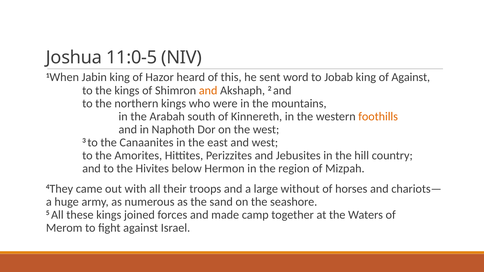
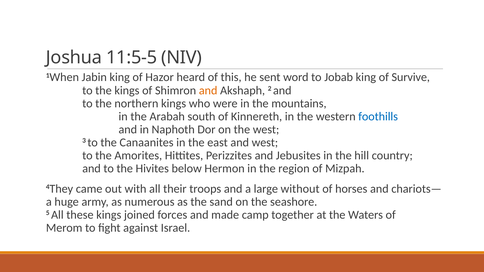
11:0-5: 11:0-5 -> 11:5-5 (132, 58)
of Against: Against -> Survive (411, 77)
foothills colour: orange -> blue (378, 117)
